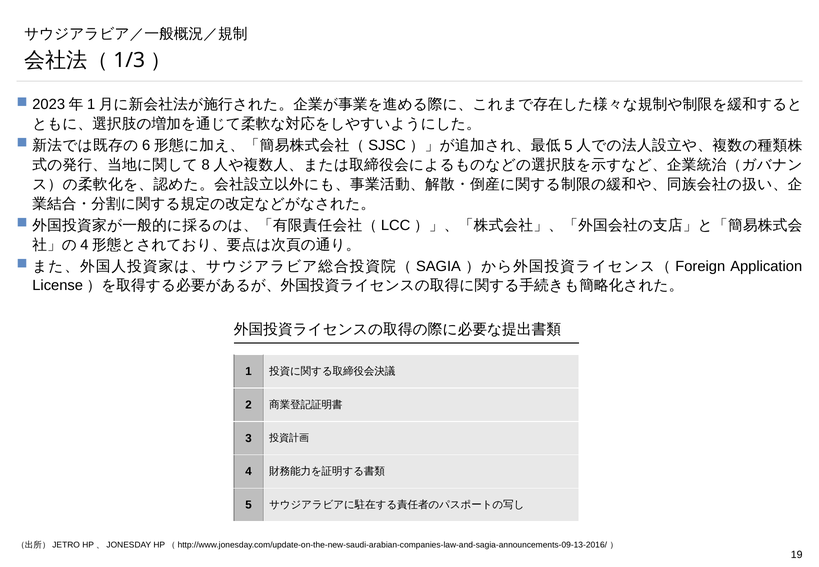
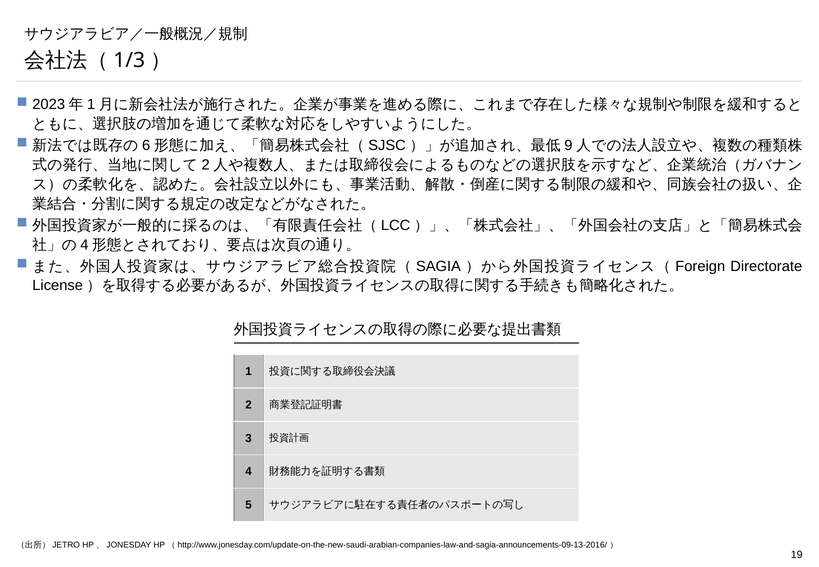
5: 5 -> 9 (568, 146)
8: 8 -> 2 (206, 165)
Application: Application -> Directorate (766, 266)
